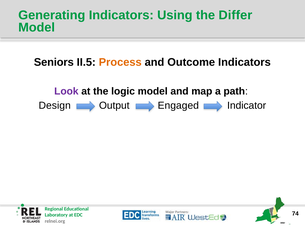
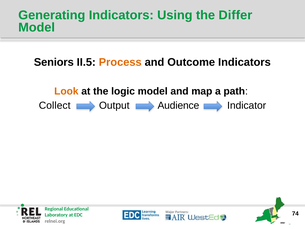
Look colour: purple -> orange (66, 91)
Design: Design -> Collect (55, 105)
Engaged: Engaged -> Audience (178, 105)
